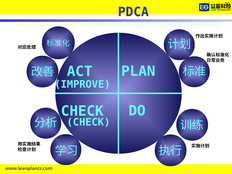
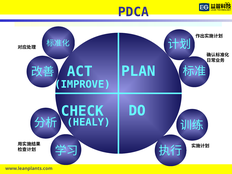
CHECK: CHECK -> HEALY (88, 122)
